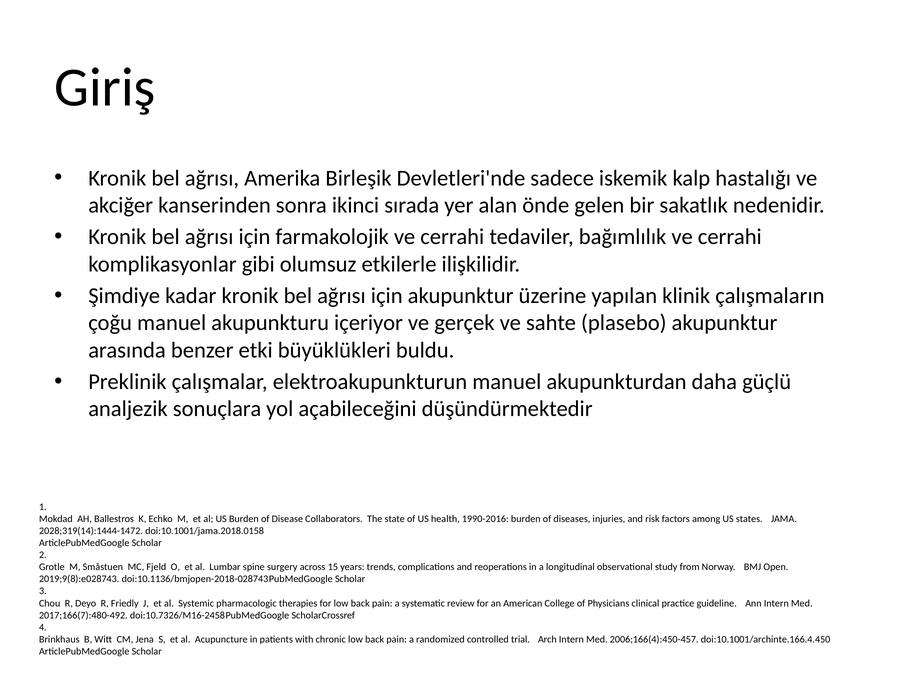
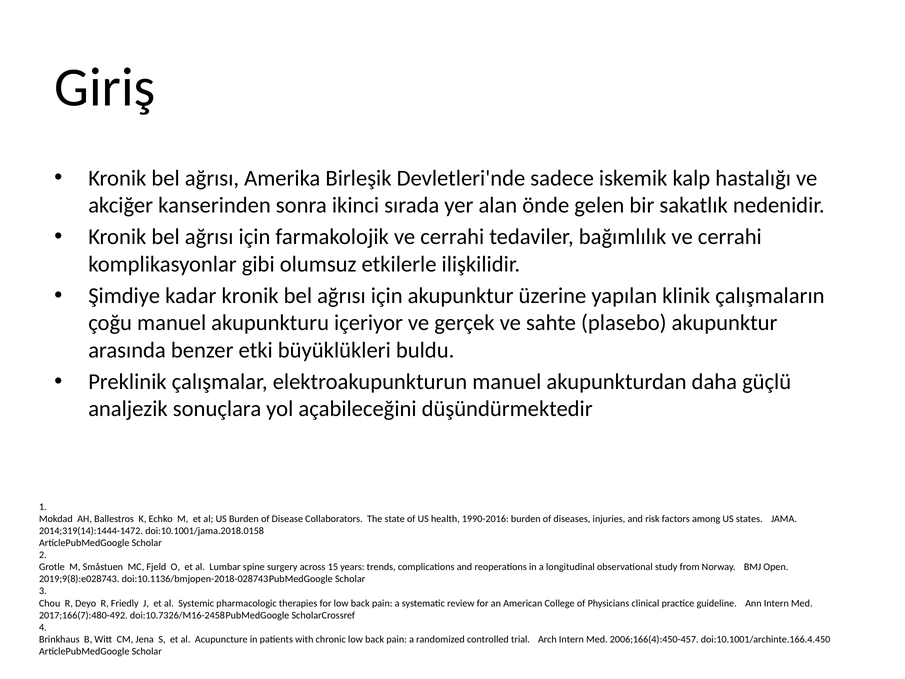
2028;319(14):1444-1472: 2028;319(14):1444-1472 -> 2014;319(14):1444-1472 (91, 531)
